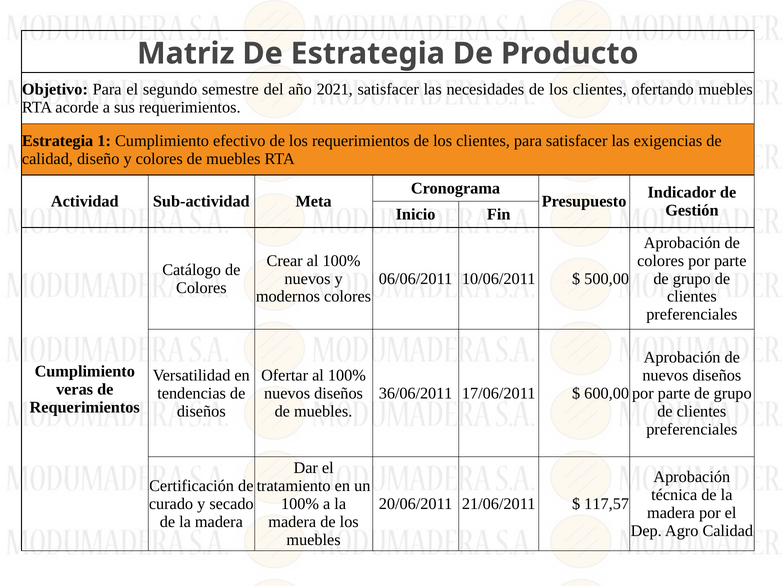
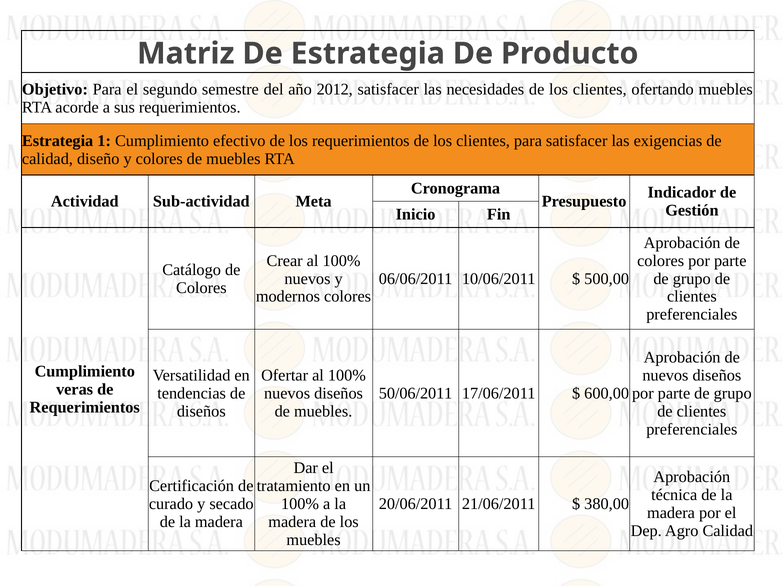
2021: 2021 -> 2012 (335, 90)
36/06/2011: 36/06/2011 -> 50/06/2011 (416, 394)
117,57: 117,57 -> 380,00 (607, 504)
